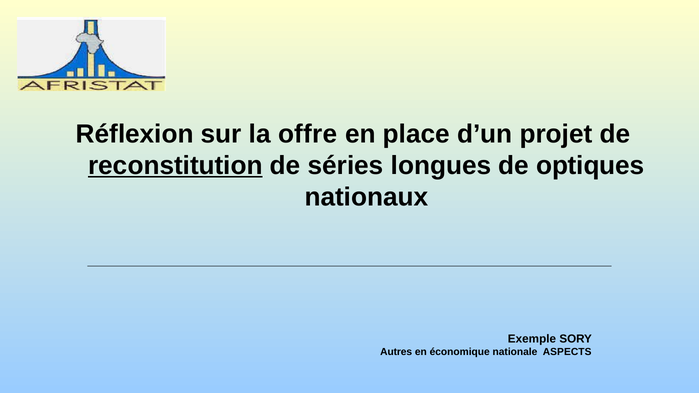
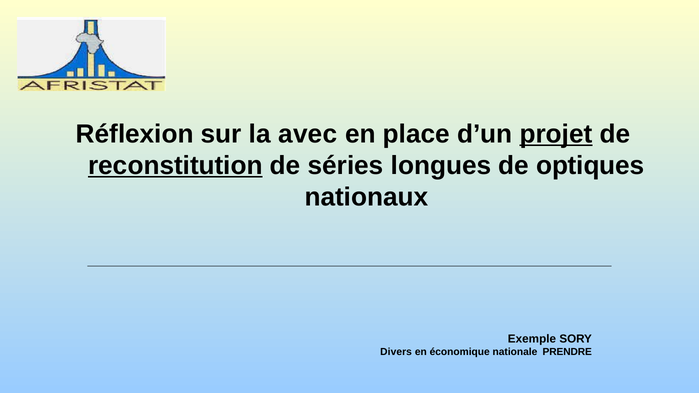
offre: offre -> avec (308, 134)
projet underline: none -> present (556, 134)
Autres: Autres -> Divers (396, 352)
ASPECTS: ASPECTS -> PRENDRE (567, 352)
